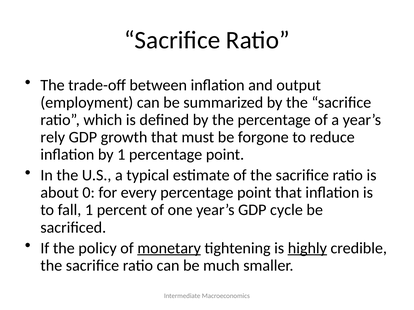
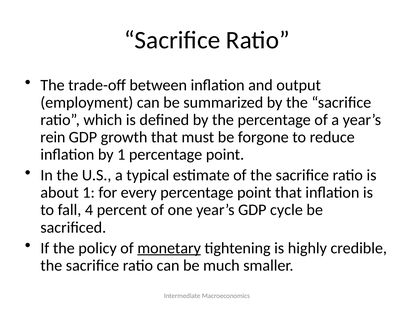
rely: rely -> rein (53, 137)
about 0: 0 -> 1 (89, 193)
fall 1: 1 -> 4 (89, 210)
highly underline: present -> none (307, 248)
